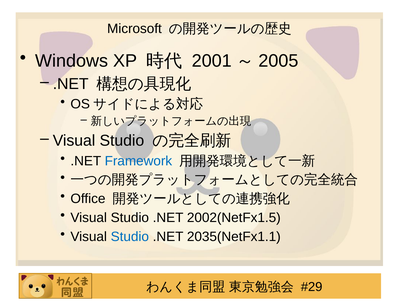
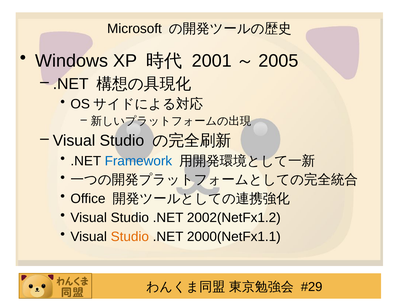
2002(NetFx1.5: 2002(NetFx1.5 -> 2002(NetFx1.2 (234, 217)
Studio colour: blue -> orange (130, 236)
2035(NetFx1.1: 2035(NetFx1.1 -> 2000(NetFx1.1 (234, 236)
